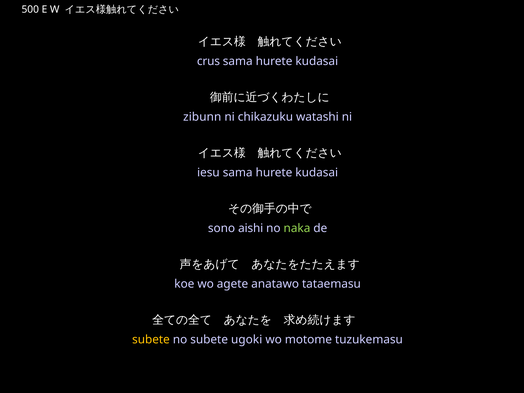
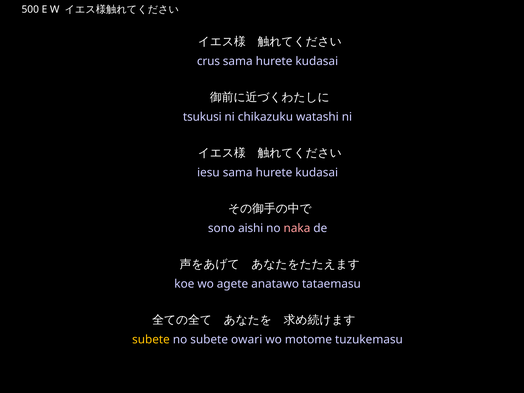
zibunn: zibunn -> tsukusi (202, 117)
naka colour: light green -> pink (297, 228)
ugoki: ugoki -> owari (247, 339)
